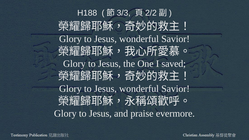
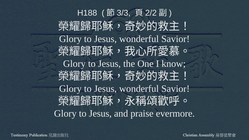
saved: saved -> know (174, 64)
